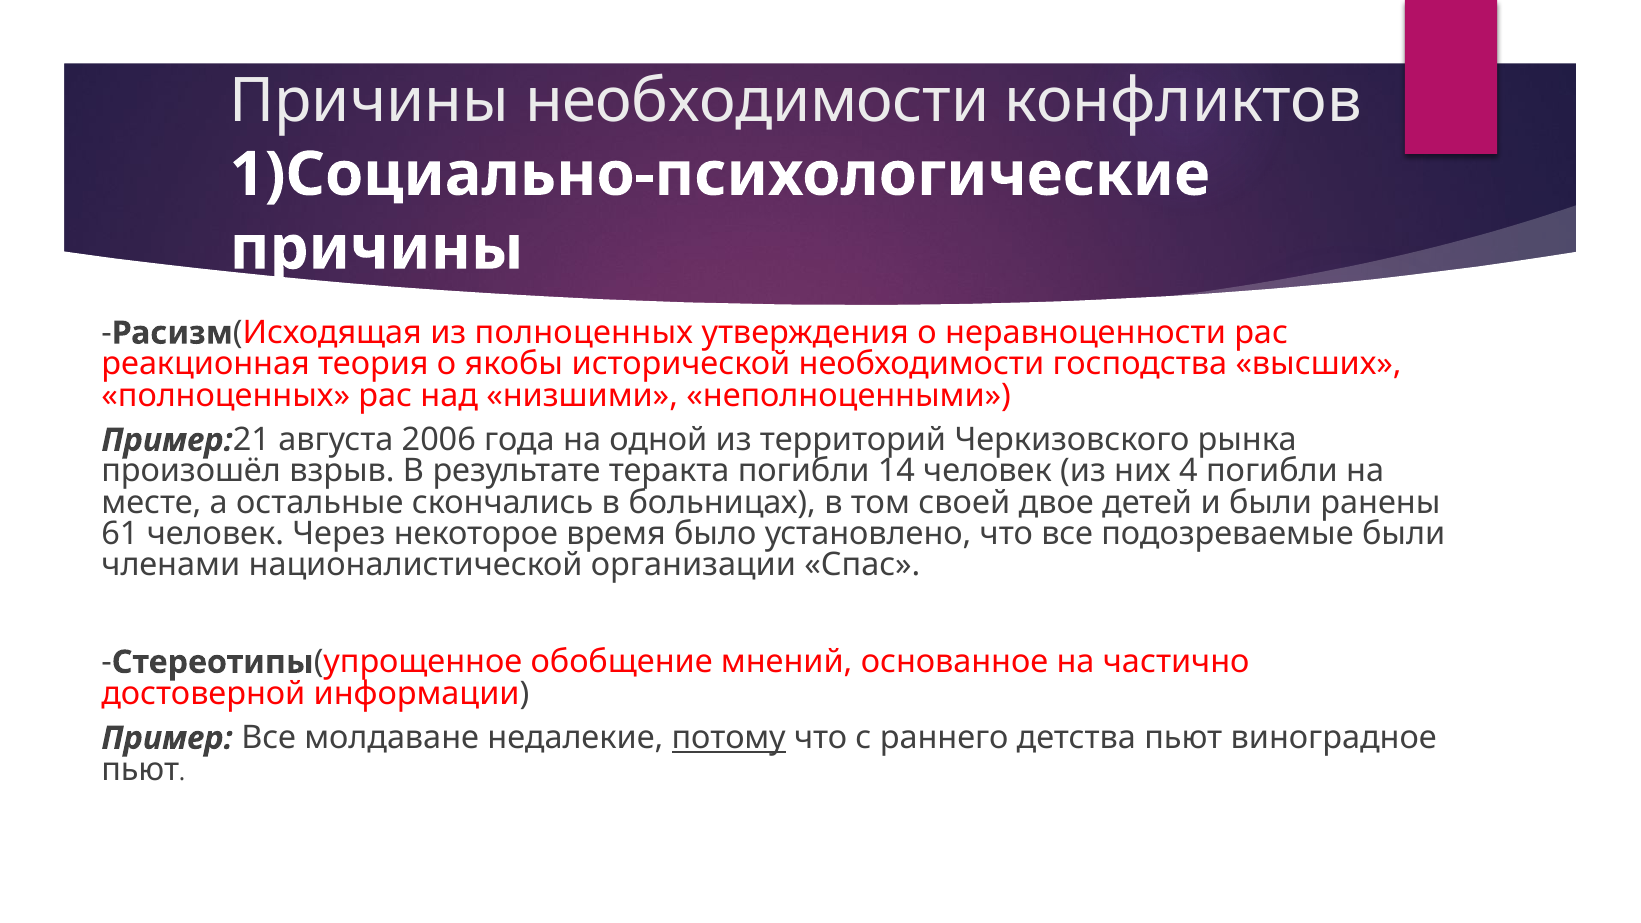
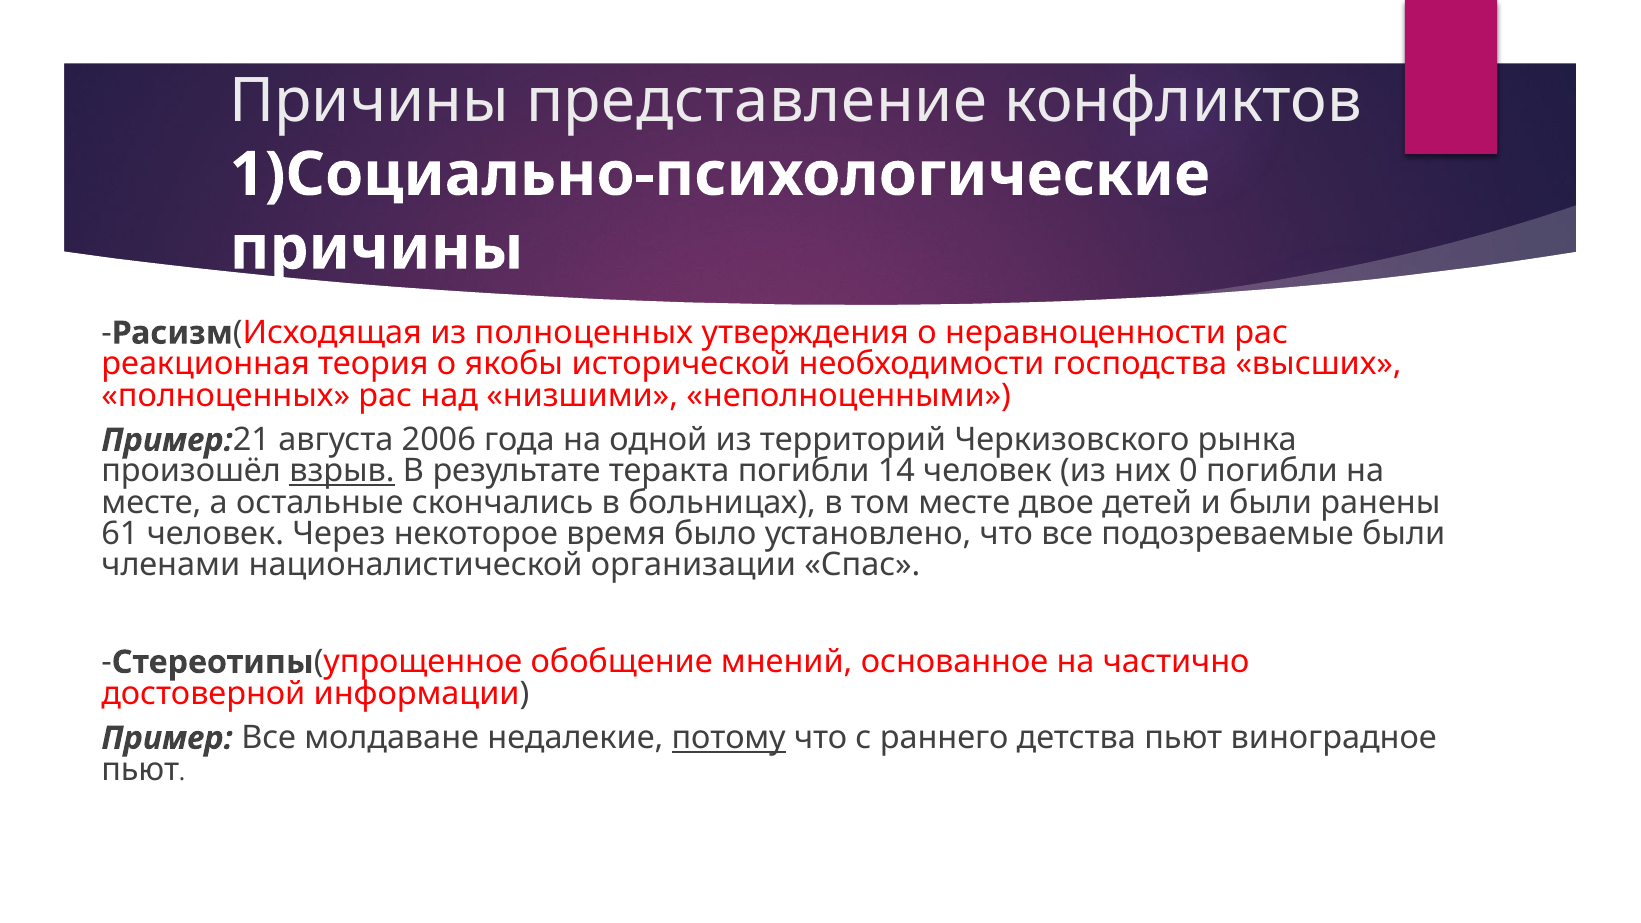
Причины необходимости: необходимости -> представление (757, 101)
взрыв underline: none -> present (342, 471)
4: 4 -> 0 (1189, 471)
том своей: своей -> месте (964, 502)
